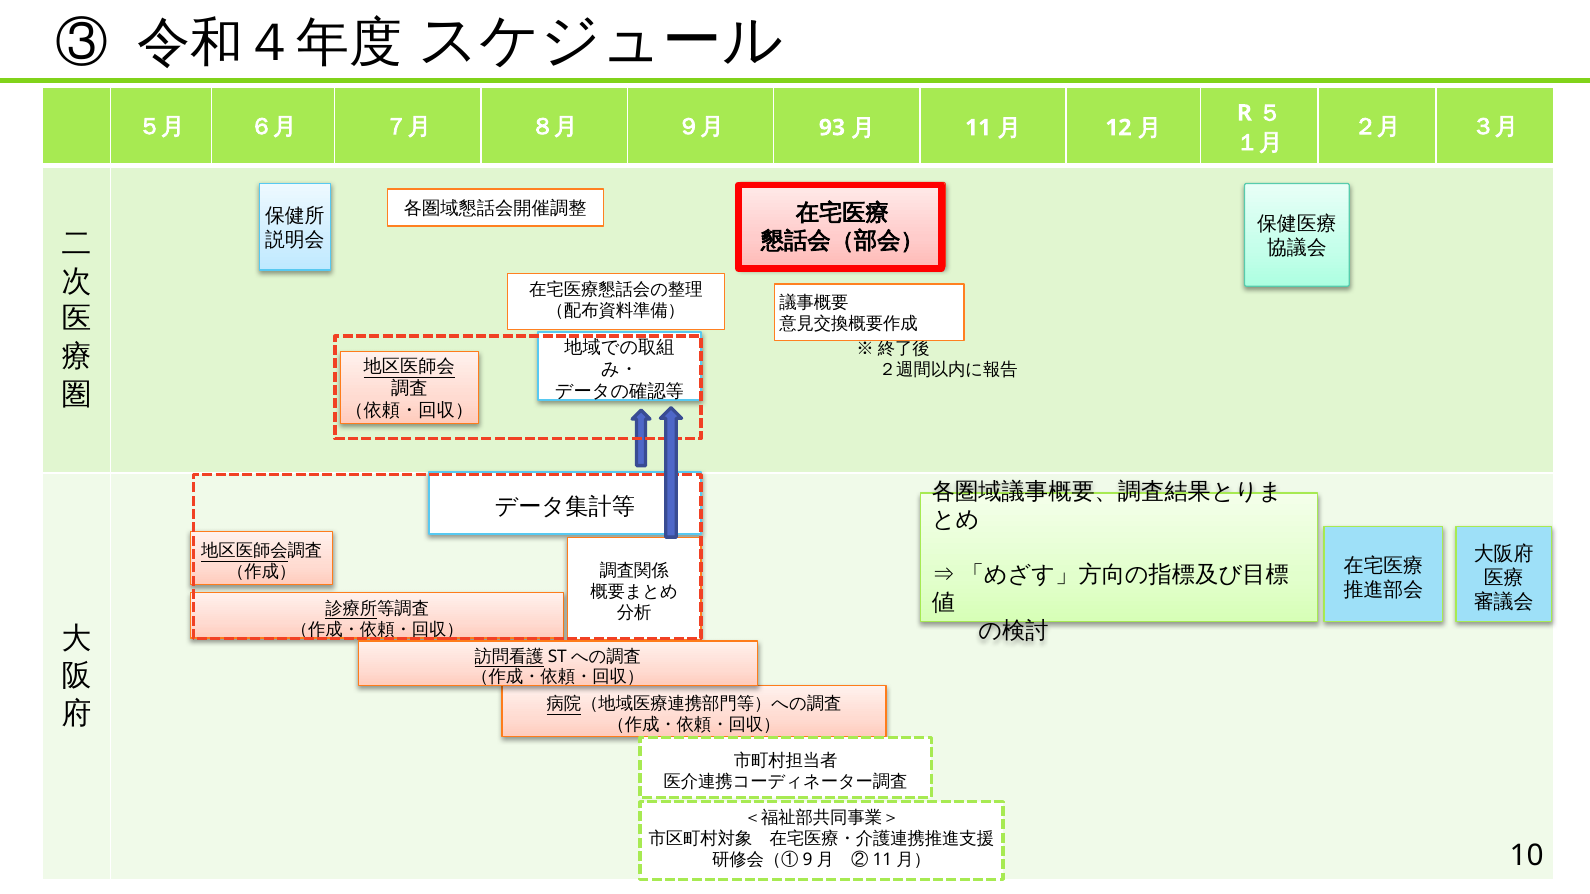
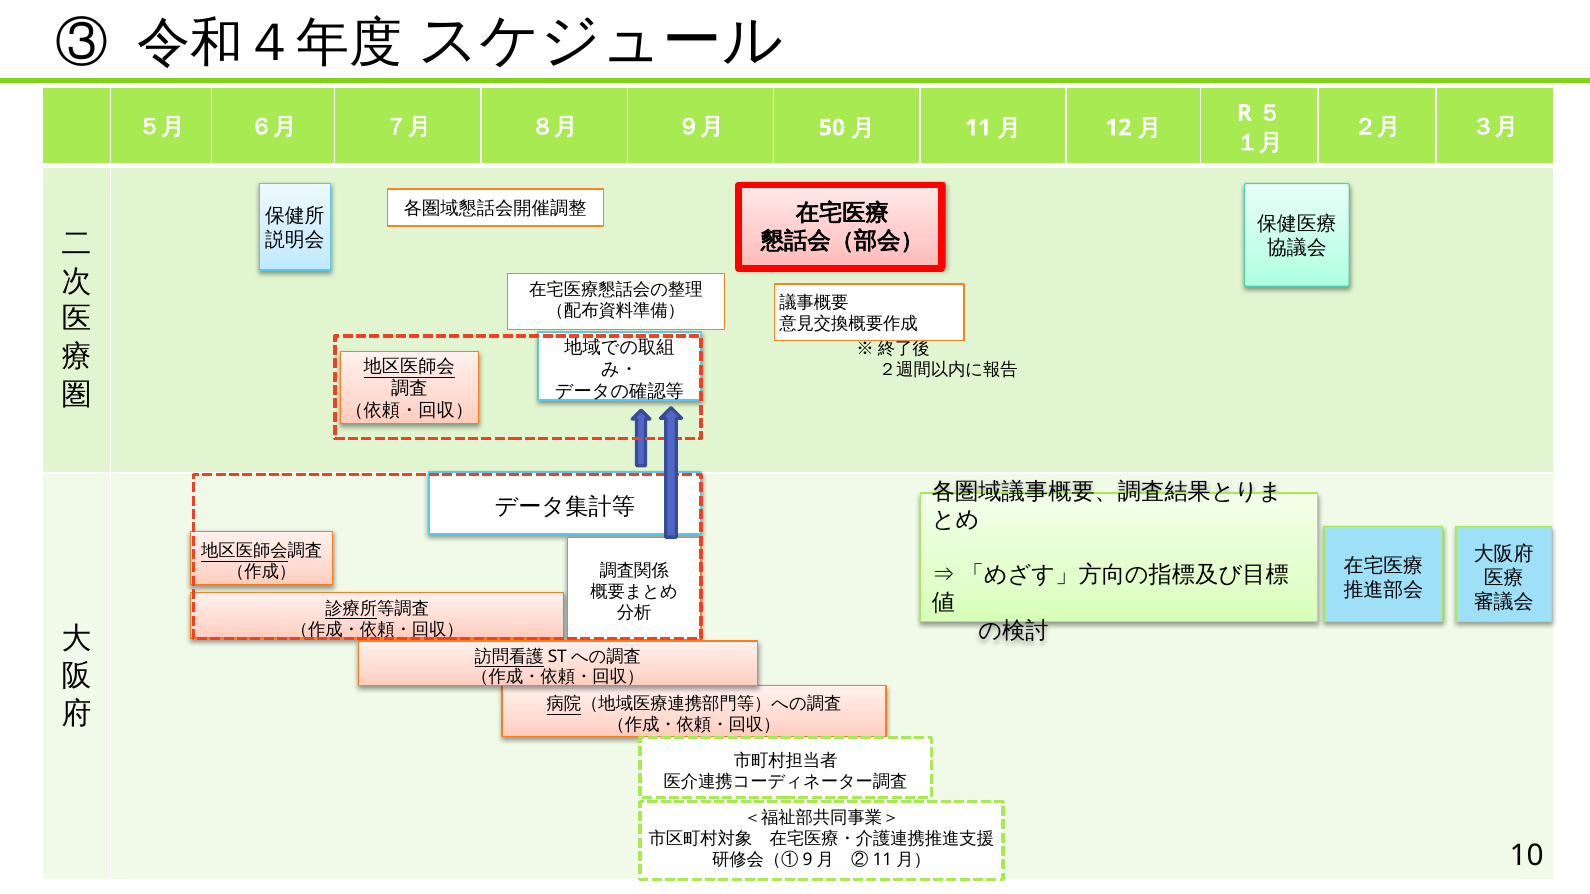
93: 93 -> 50 (832, 128)
